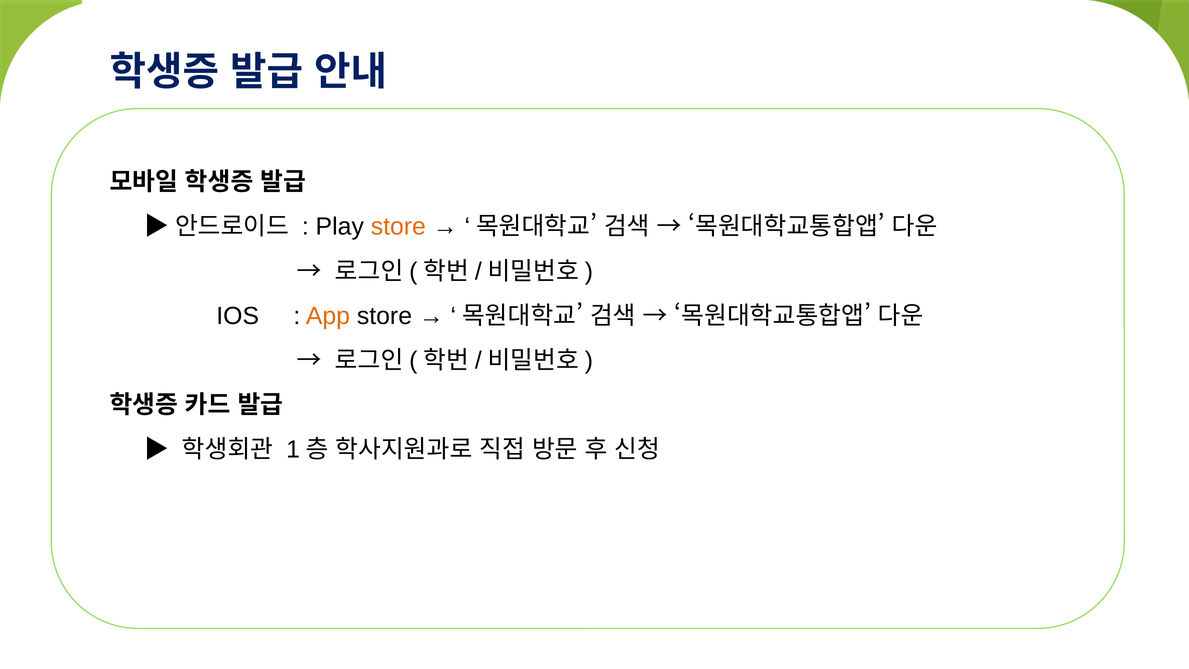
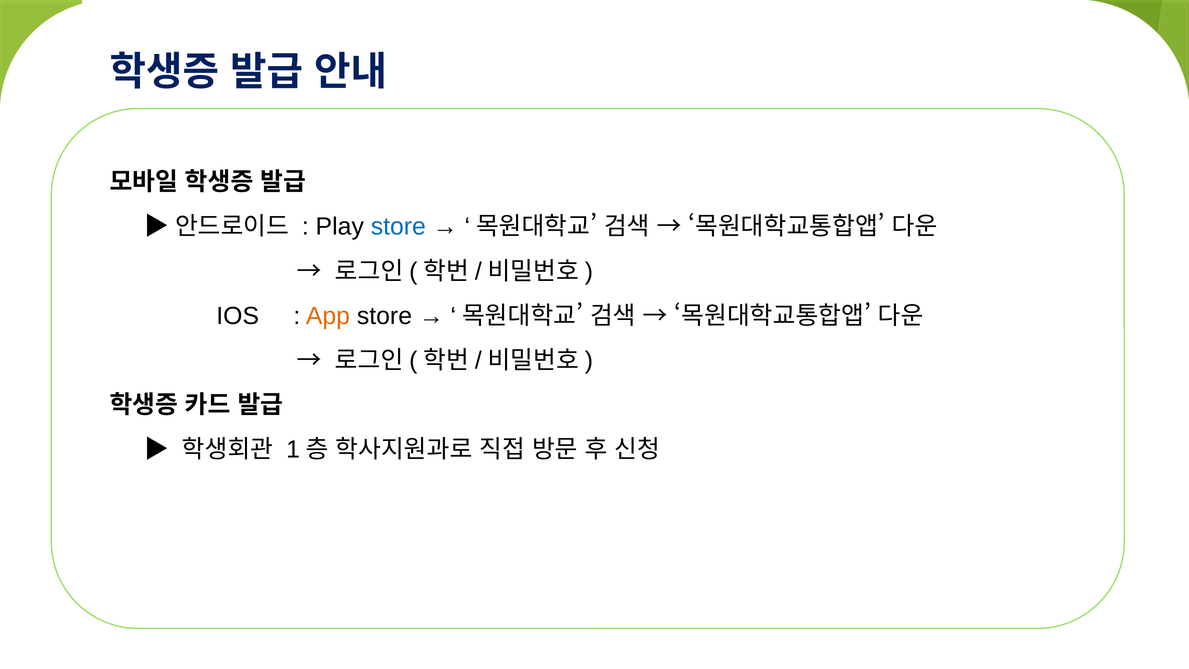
store colour: orange -> blue (398, 227)
